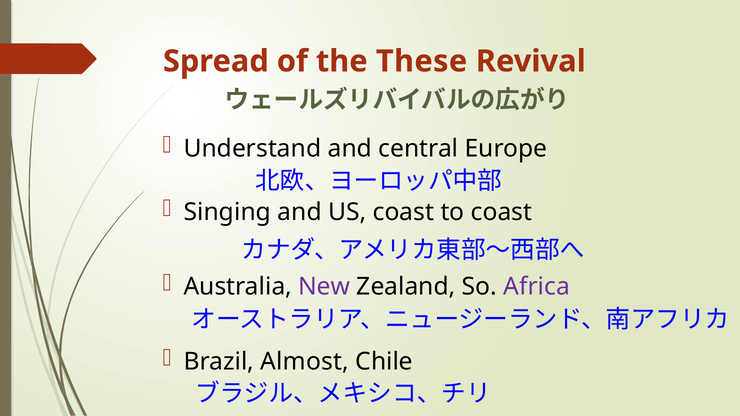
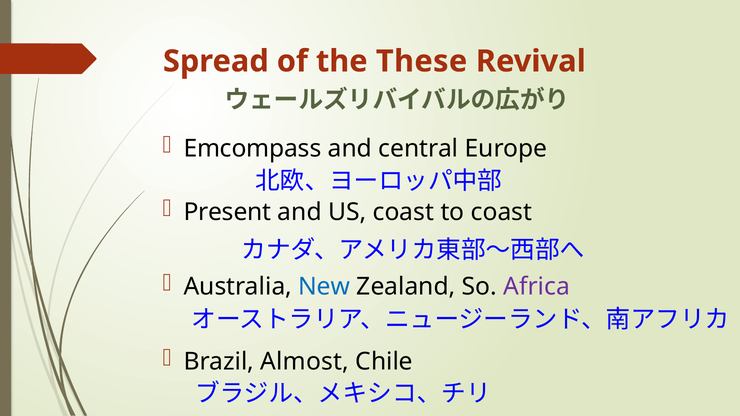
Understand: Understand -> Emcompass (252, 149)
Singing: Singing -> Present (227, 212)
New colour: purple -> blue (324, 287)
